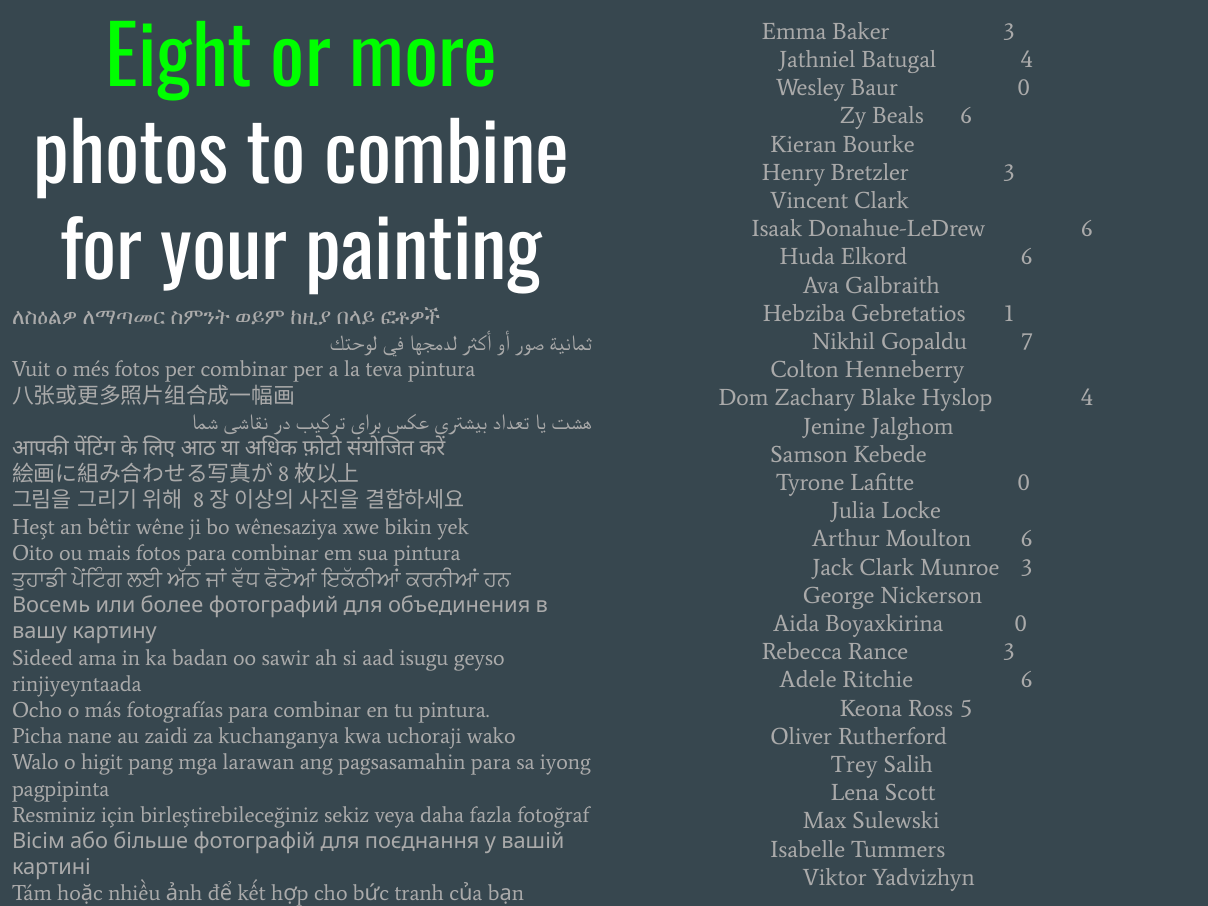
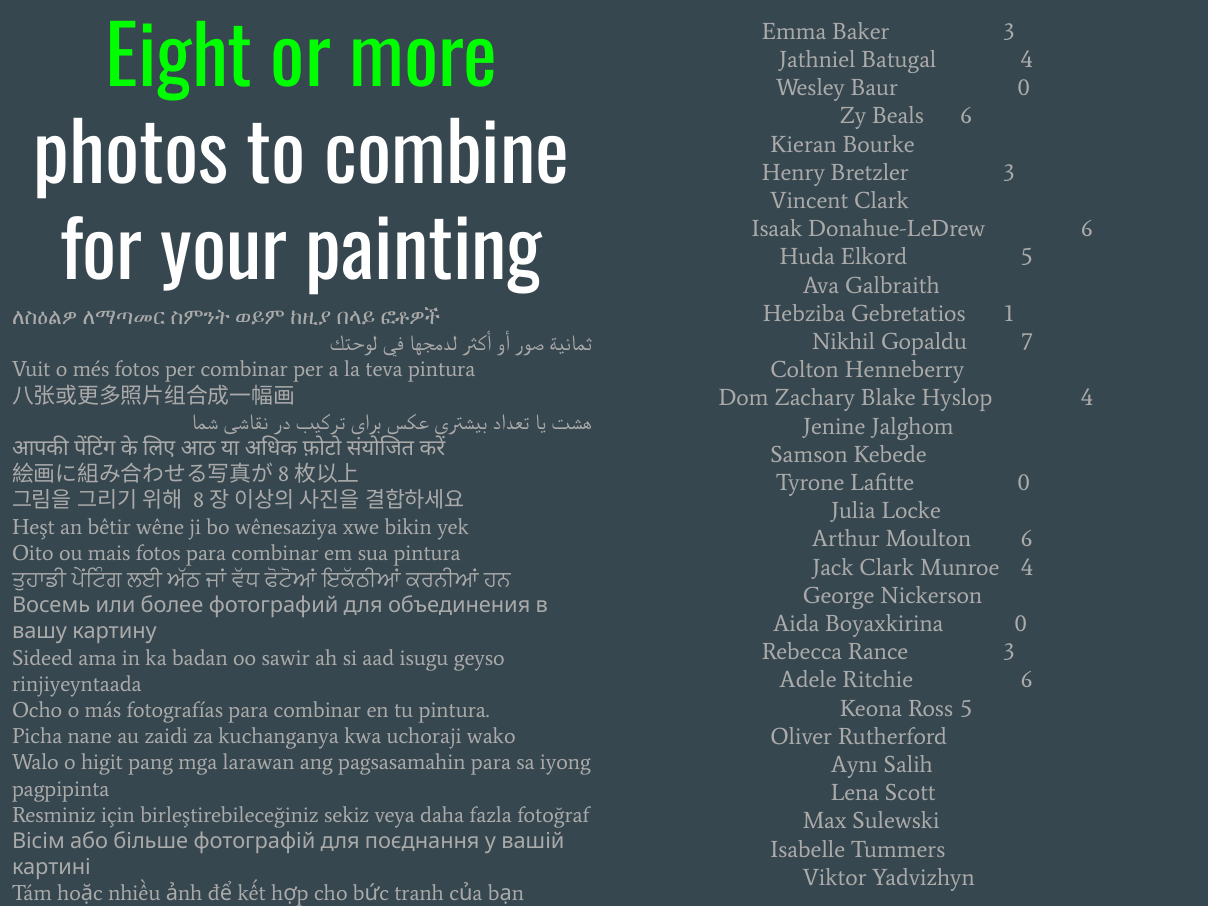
Elkord 6: 6 -> 5 (1027, 257)
Munroe 3: 3 -> 4 (1027, 567)
Trey: Trey -> Aynı (854, 765)
